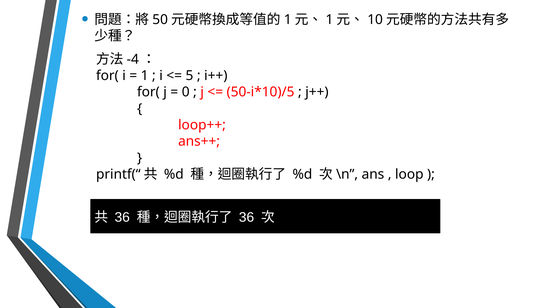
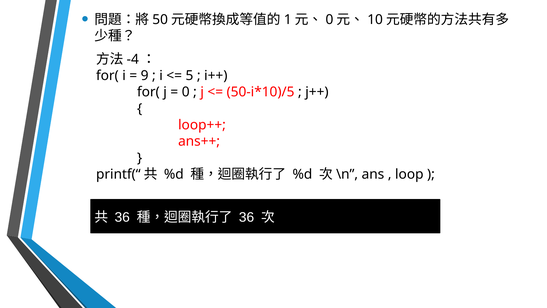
1: 1 -> 0 (329, 19)
1: 1 -> 9 (145, 76)
